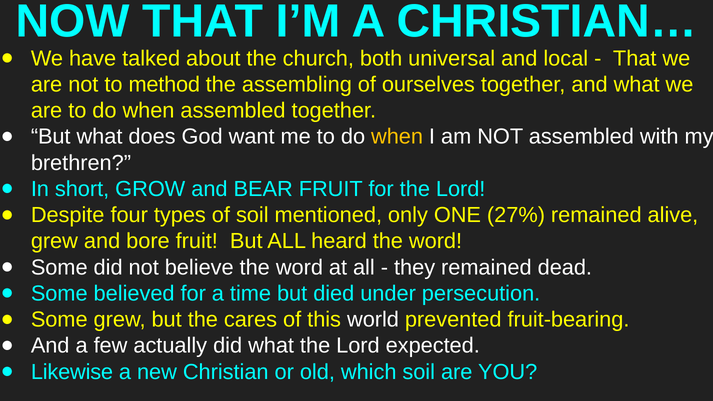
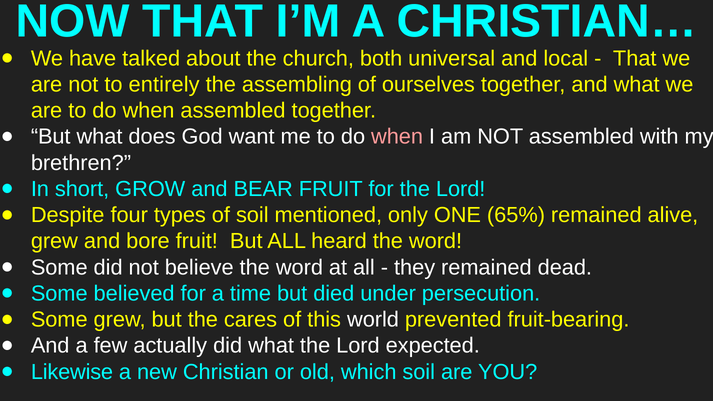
method: method -> entirely (164, 84)
when colour: yellow -> pink (397, 137)
27%: 27% -> 65% (516, 215)
